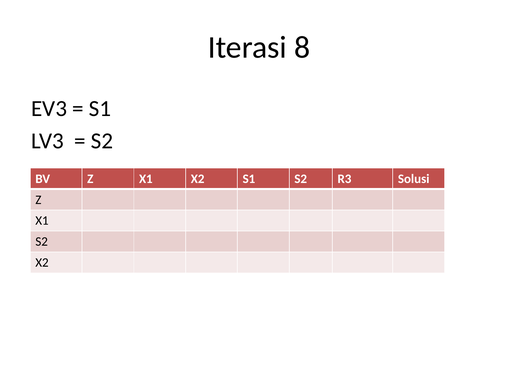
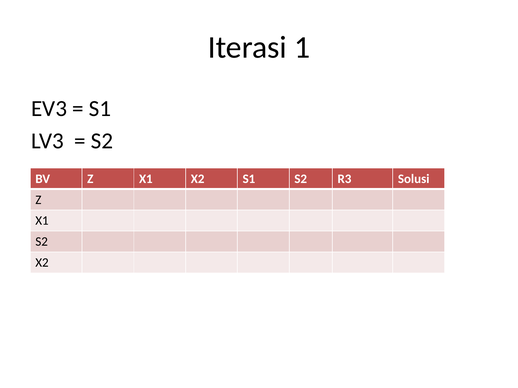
8: 8 -> 1 (302, 48)
